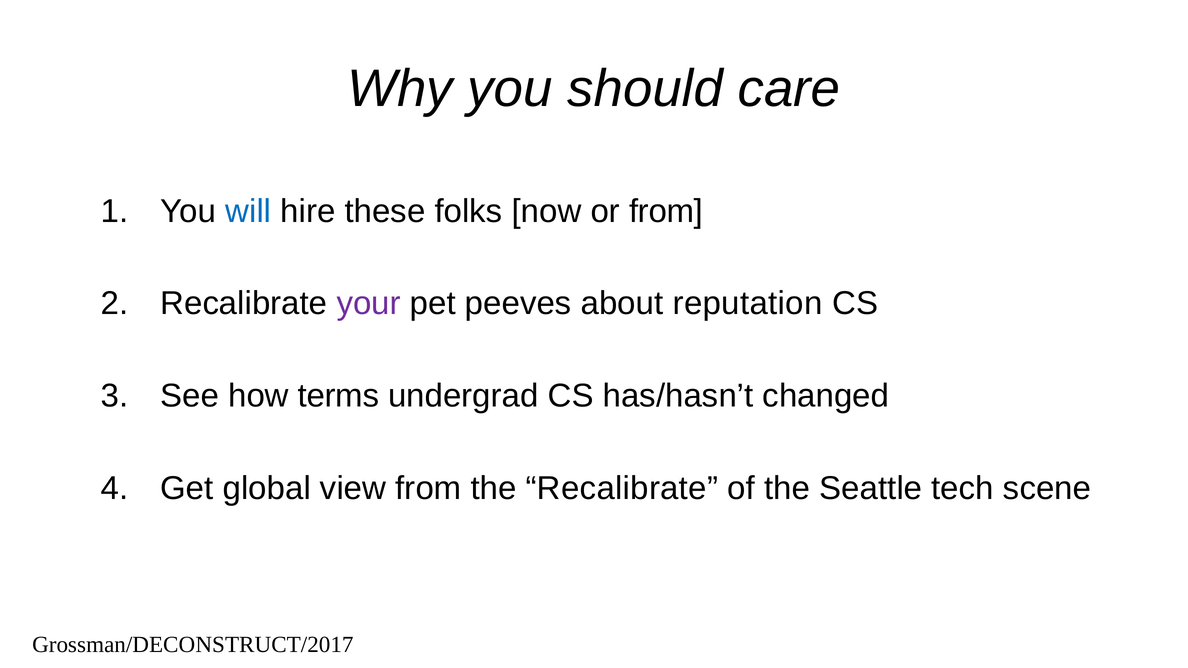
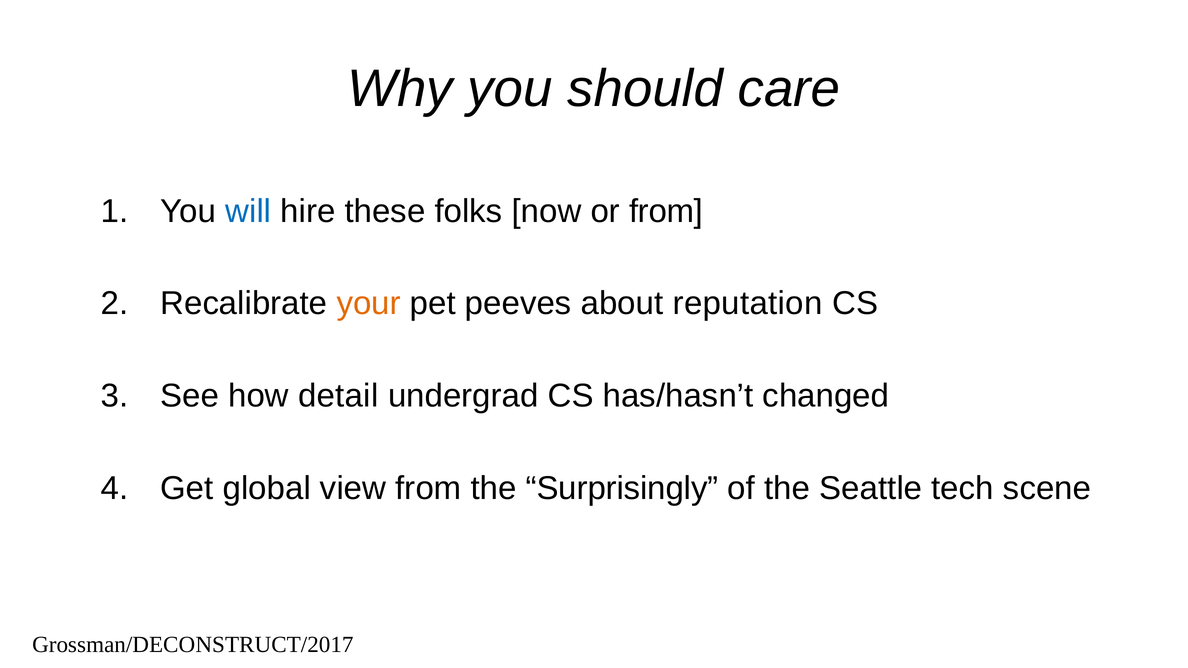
your colour: purple -> orange (369, 304)
terms: terms -> detail (338, 396)
the Recalibrate: Recalibrate -> Surprisingly (622, 488)
